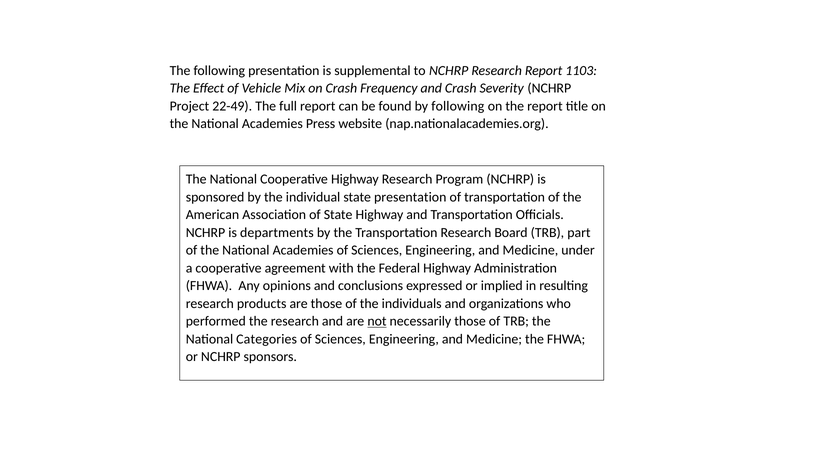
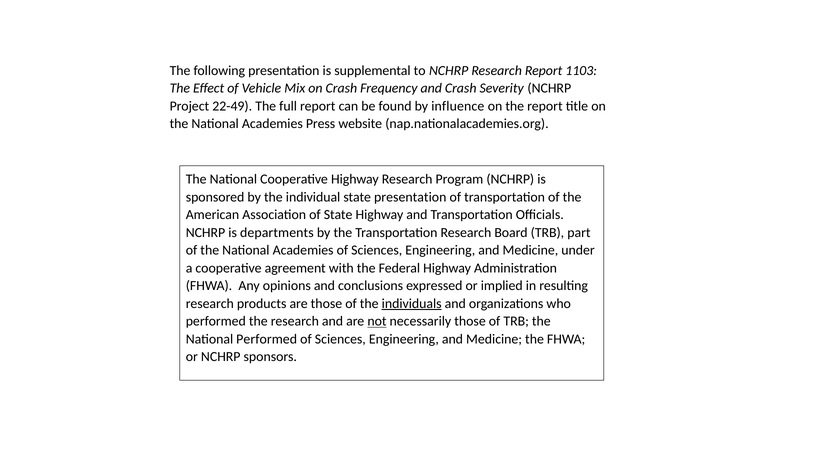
by following: following -> influence (458, 106)
individuals underline: none -> present (412, 304)
National Categories: Categories -> Performed (267, 339)
